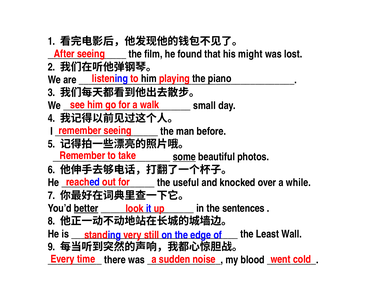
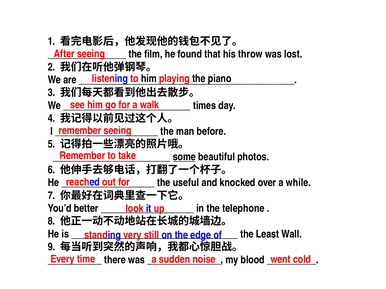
might: might -> throw (250, 54)
small: small -> times (205, 106)
better underline: present -> none (86, 209)
sentences: sentences -> telephone (243, 209)
